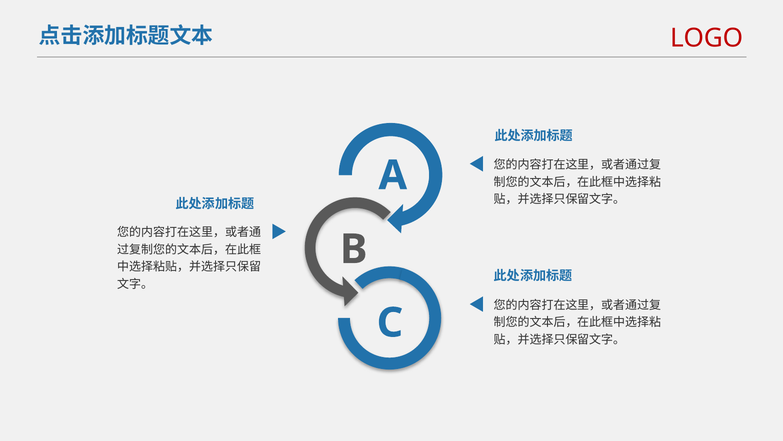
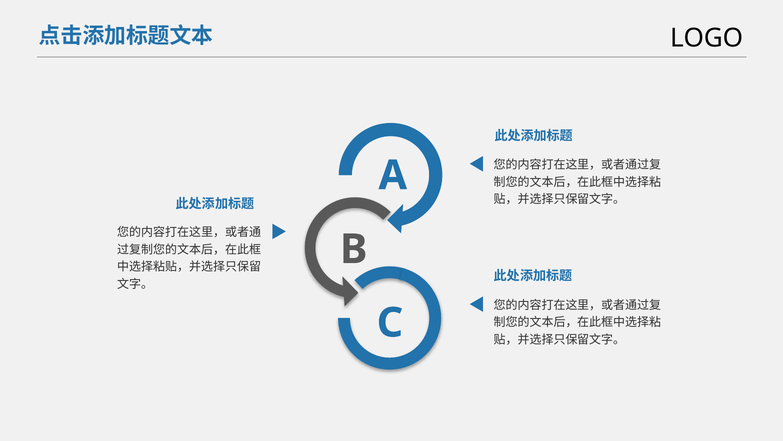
LOGO colour: red -> black (707, 38)
